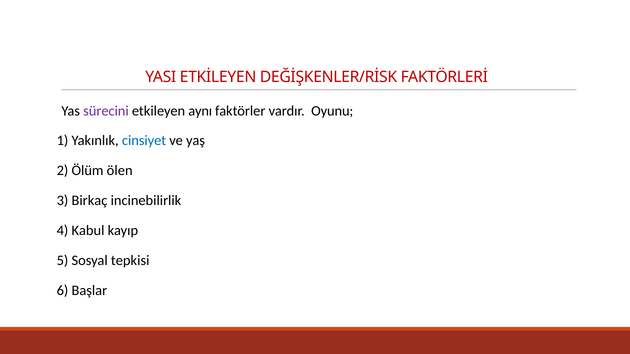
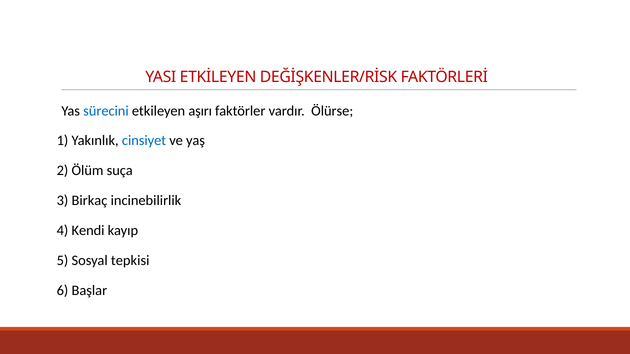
sürecini colour: purple -> blue (106, 111)
aynı: aynı -> aşırı (200, 111)
Oyunu: Oyunu -> Ölürse (332, 111)
ölen: ölen -> suça (120, 171)
Kabul: Kabul -> Kendi (88, 231)
